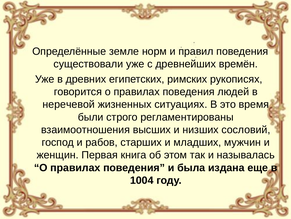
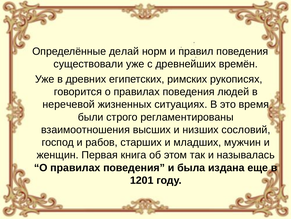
земле: земле -> делай (124, 51)
1004: 1004 -> 1201 (142, 180)
